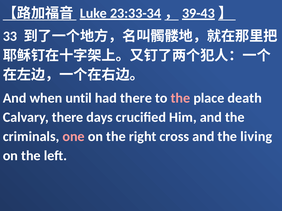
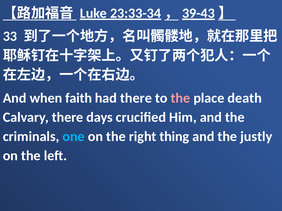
until: until -> faith (79, 98)
one colour: pink -> light blue (74, 137)
cross: cross -> thing (174, 137)
living: living -> justly (256, 137)
